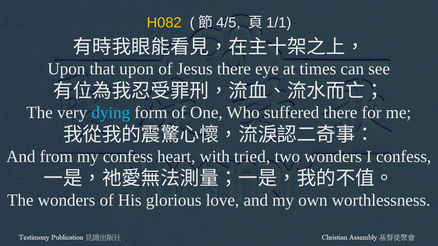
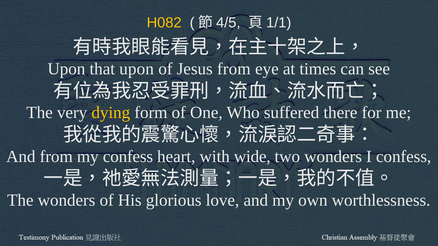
Jesus there: there -> from (234, 69)
dying colour: light blue -> yellow (111, 113)
tried: tried -> wide (252, 157)
